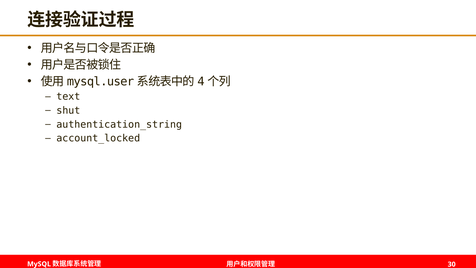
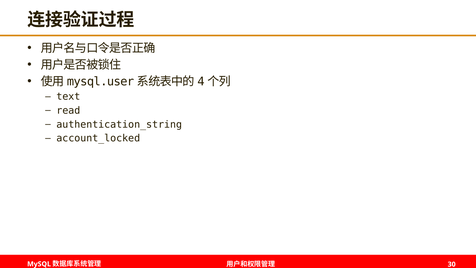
shut: shut -> read (68, 110)
